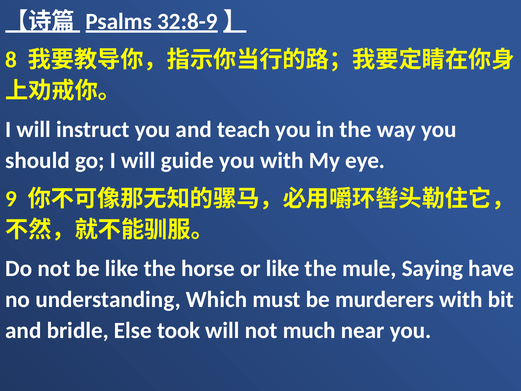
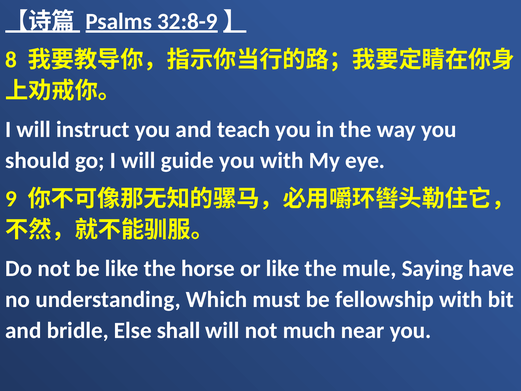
murderers: murderers -> fellowship (385, 299)
took: took -> shall (179, 330)
